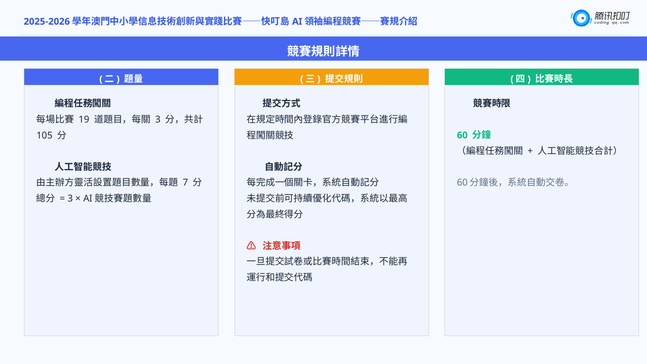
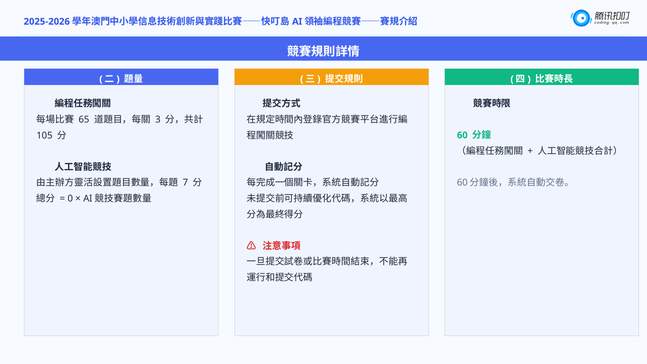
19: 19 -> 65 (84, 120)
3: 3 -> 0 (70, 199)
